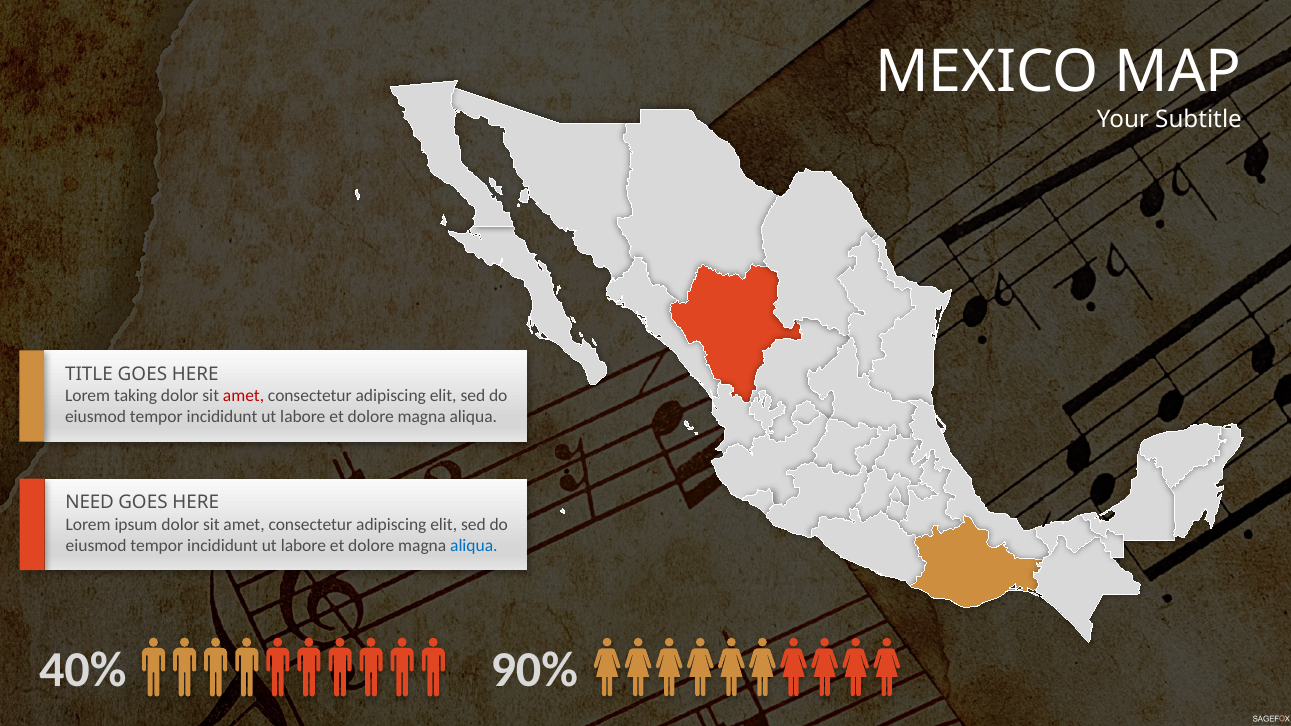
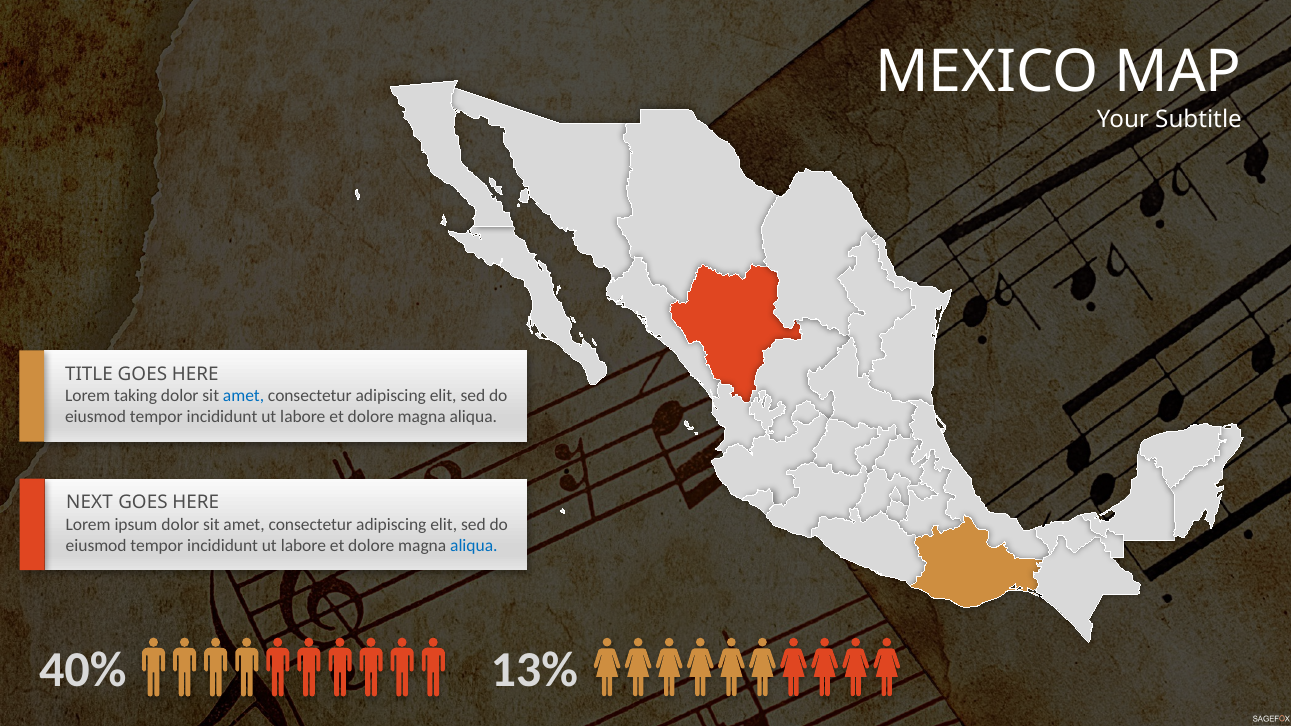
amet colour: red -> blue (244, 396)
NEED: NEED -> NEXT (89, 503)
90%: 90% -> 13% (534, 670)
